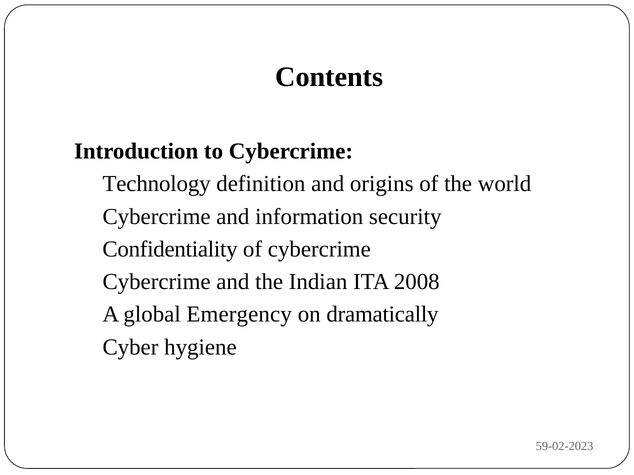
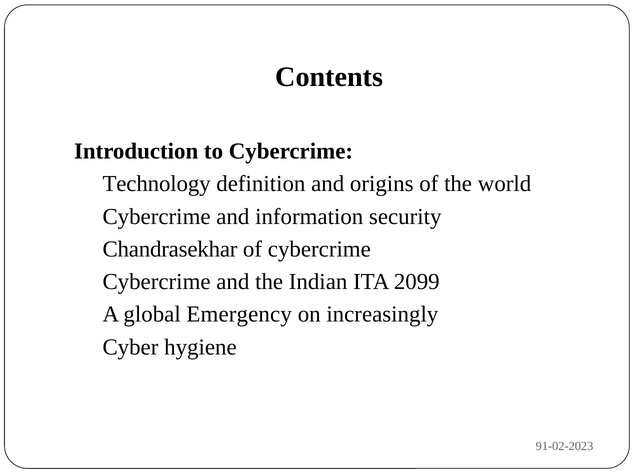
Confidentiality: Confidentiality -> Chandrasekhar (170, 249)
2008: 2008 -> 2099 (417, 282)
dramatically: dramatically -> increasingly (382, 315)
59-02-2023: 59-02-2023 -> 91-02-2023 (565, 447)
